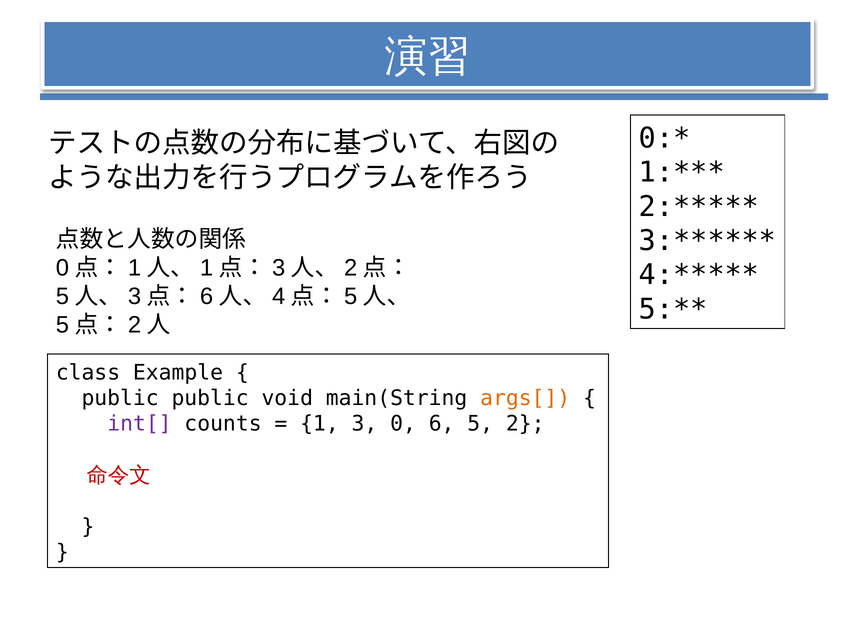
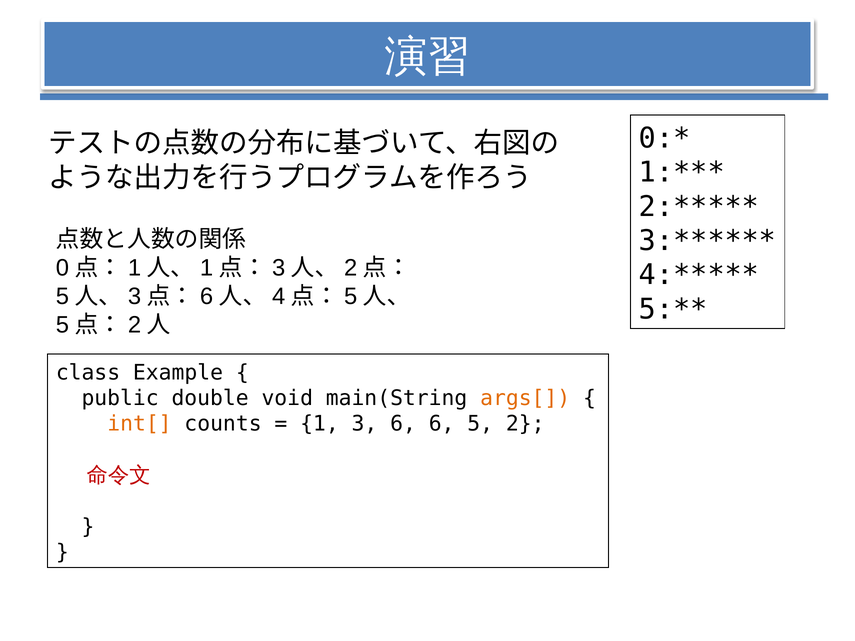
public public: public -> double (210, 398)
int[ colour: purple -> orange (139, 424)
3 0: 0 -> 6 (403, 424)
